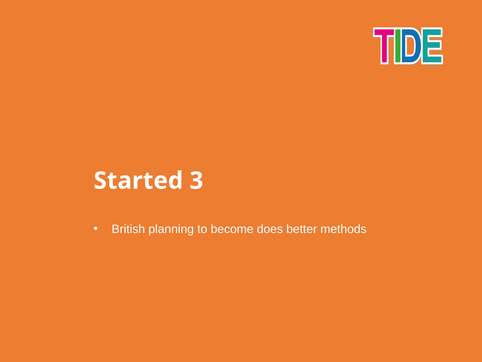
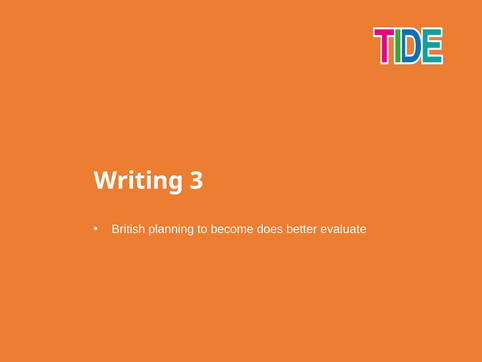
Started: Started -> Writing (138, 180)
methods: methods -> evaluate (343, 229)
